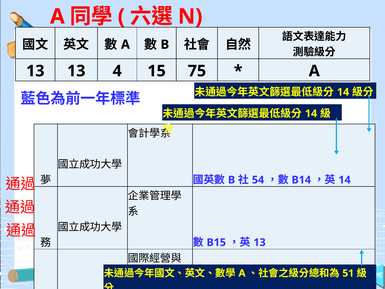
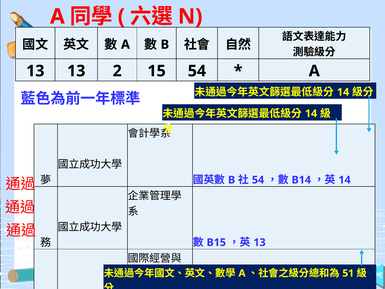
4: 4 -> 2 (117, 71)
15 75: 75 -> 54 (197, 71)
